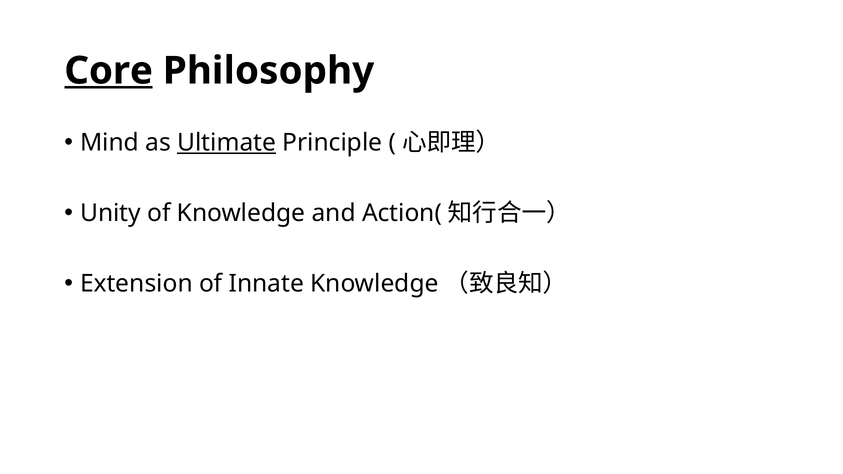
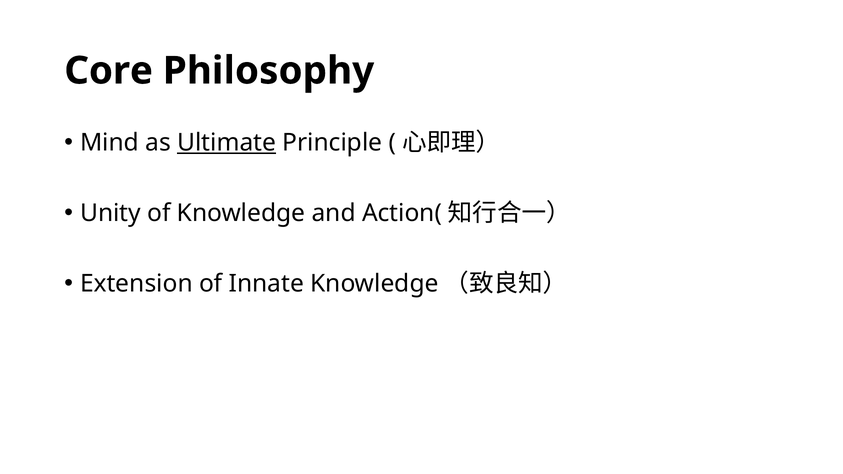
Core underline: present -> none (109, 71)
